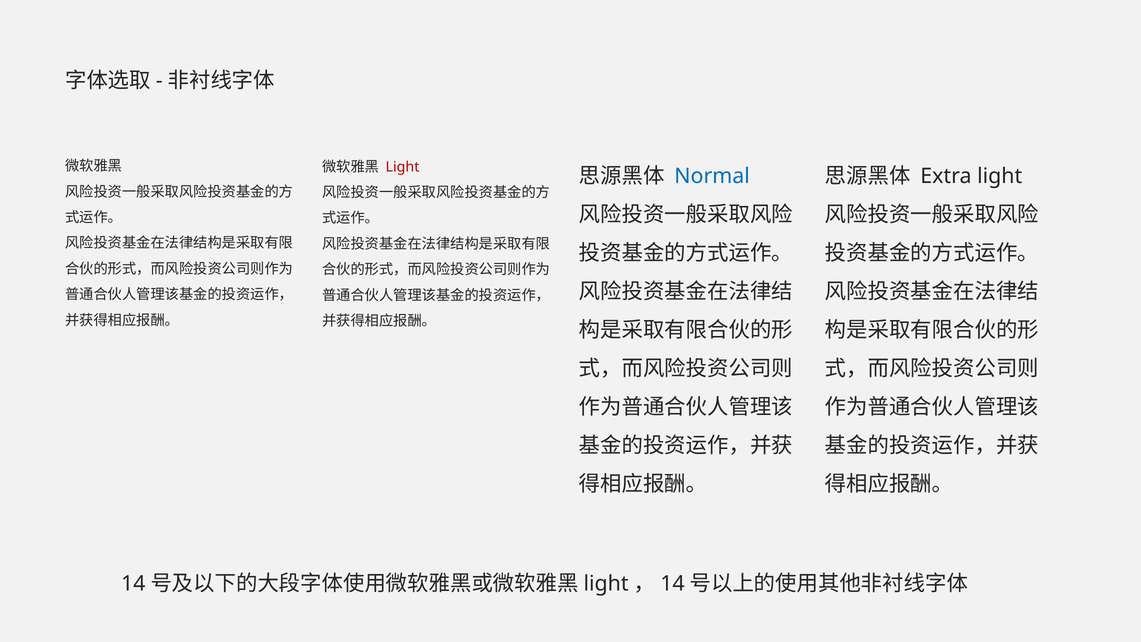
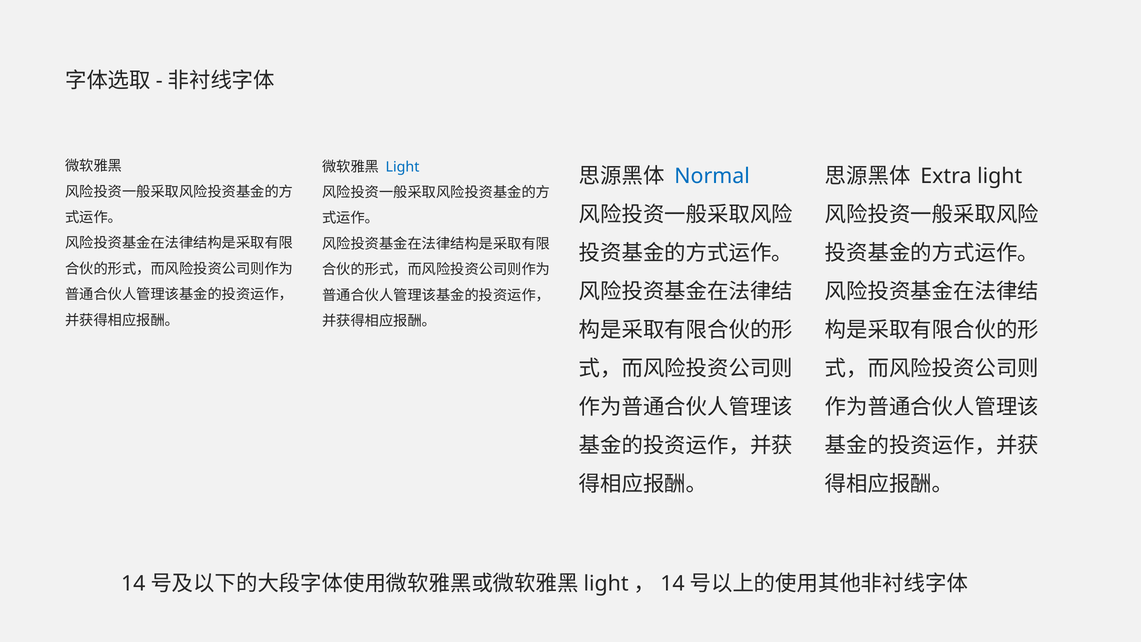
Light colour: red -> blue (403, 167)
